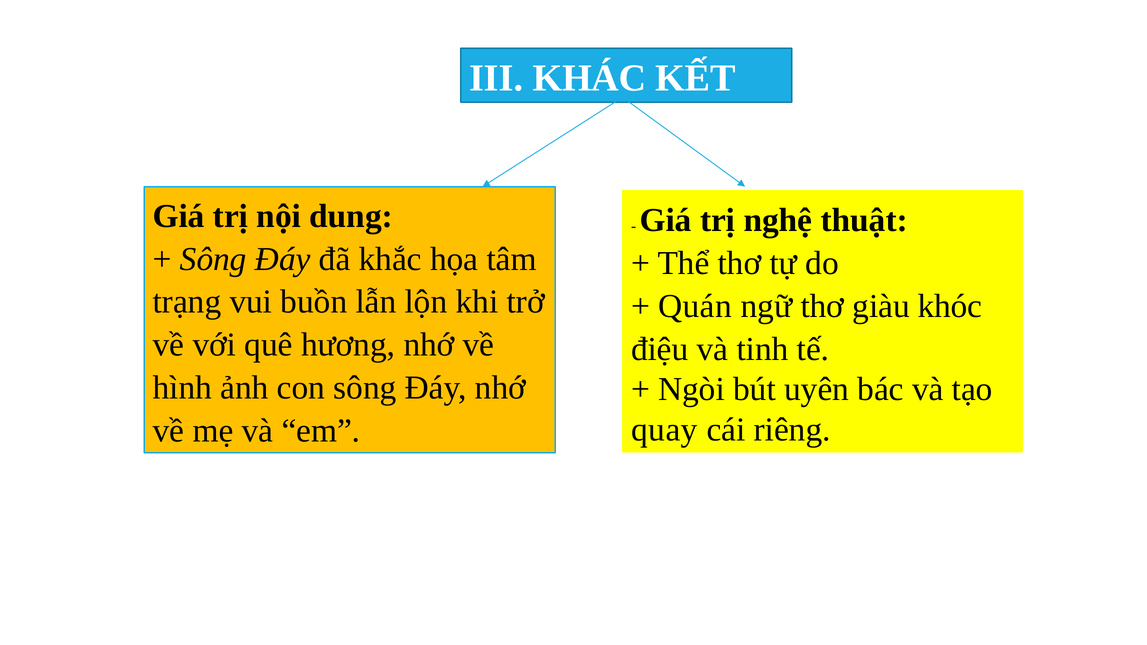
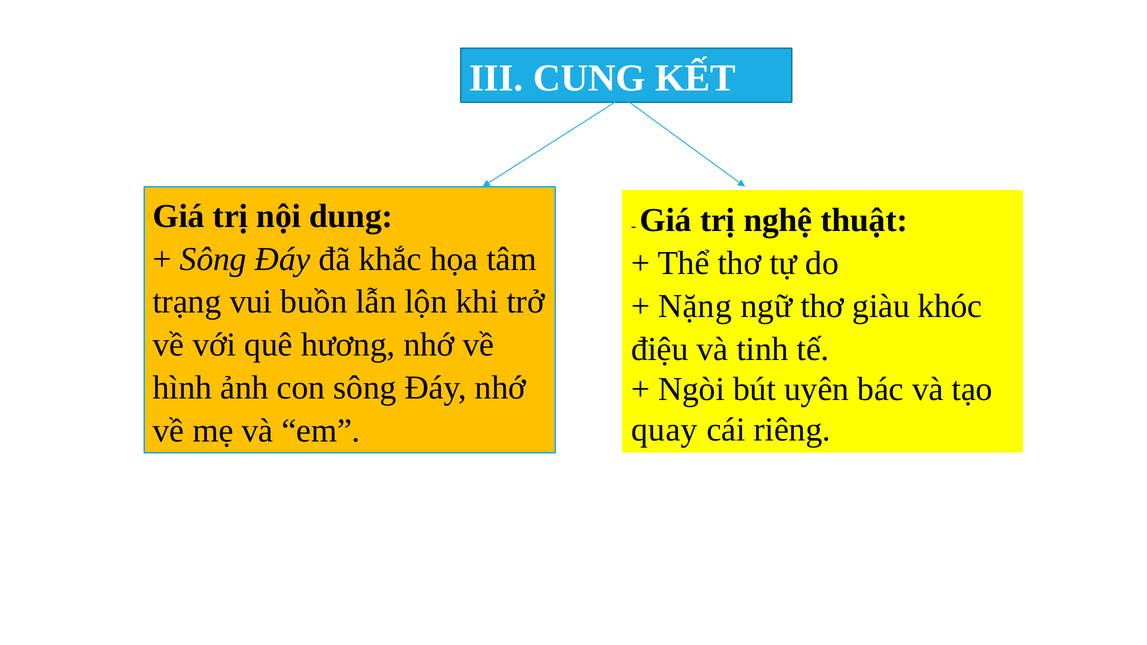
KHÁC: KHÁC -> CUNG (589, 78)
Quán: Quán -> Nặng (695, 306)
